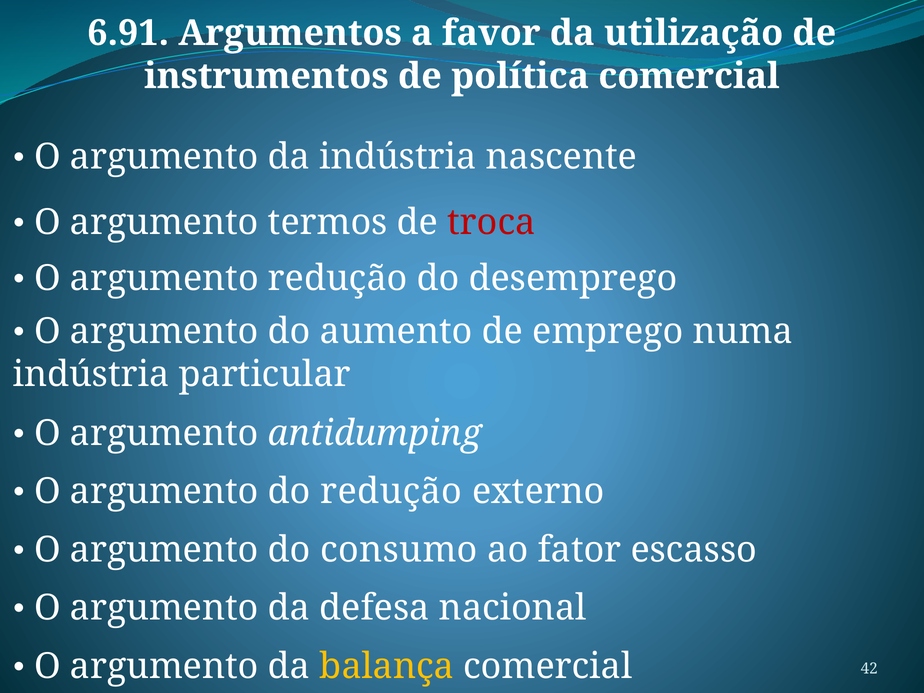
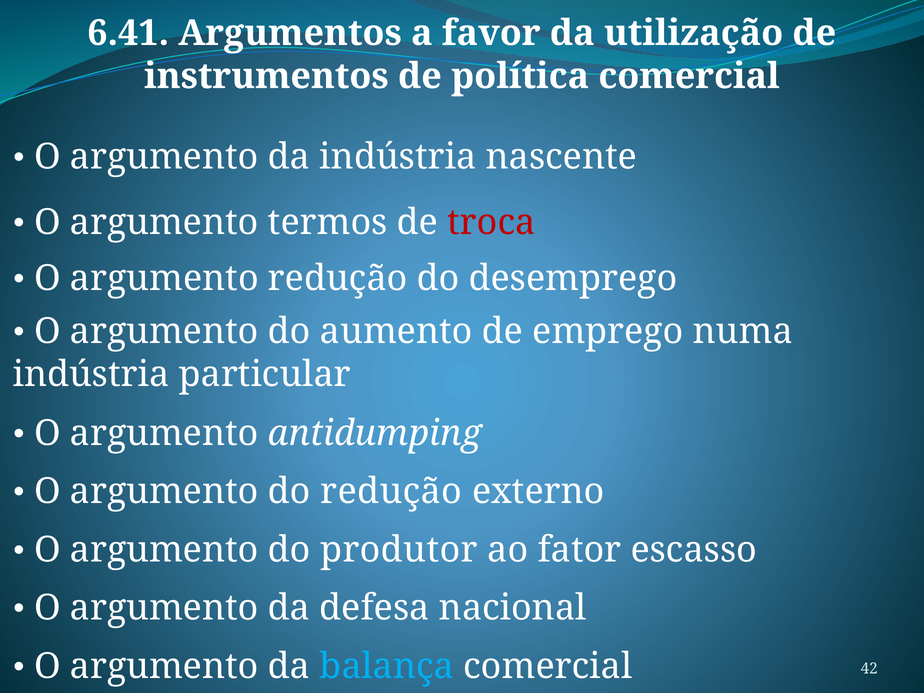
6.91: 6.91 -> 6.41 (128, 33)
consumo: consumo -> produtor (399, 550)
balança colour: yellow -> light blue (387, 666)
